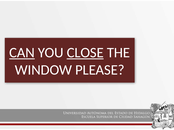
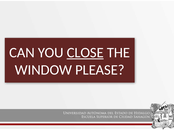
CAN underline: present -> none (22, 53)
